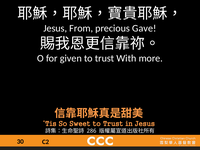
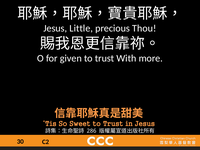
From: From -> Little (81, 28)
Gave: Gave -> Thou (144, 28)
